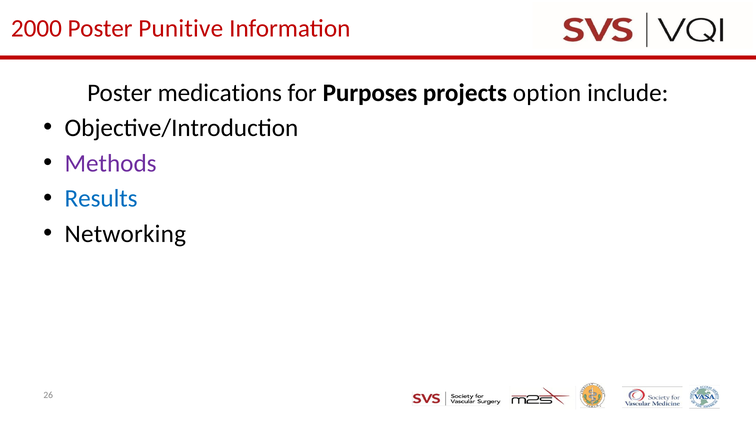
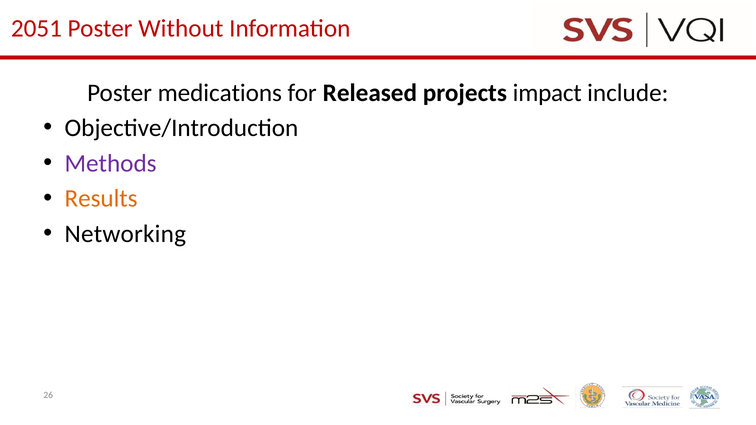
2000: 2000 -> 2051 (36, 28)
Punitive: Punitive -> Without (181, 28)
Purposes: Purposes -> Released (370, 93)
option: option -> impact (547, 93)
Results colour: blue -> orange (101, 199)
